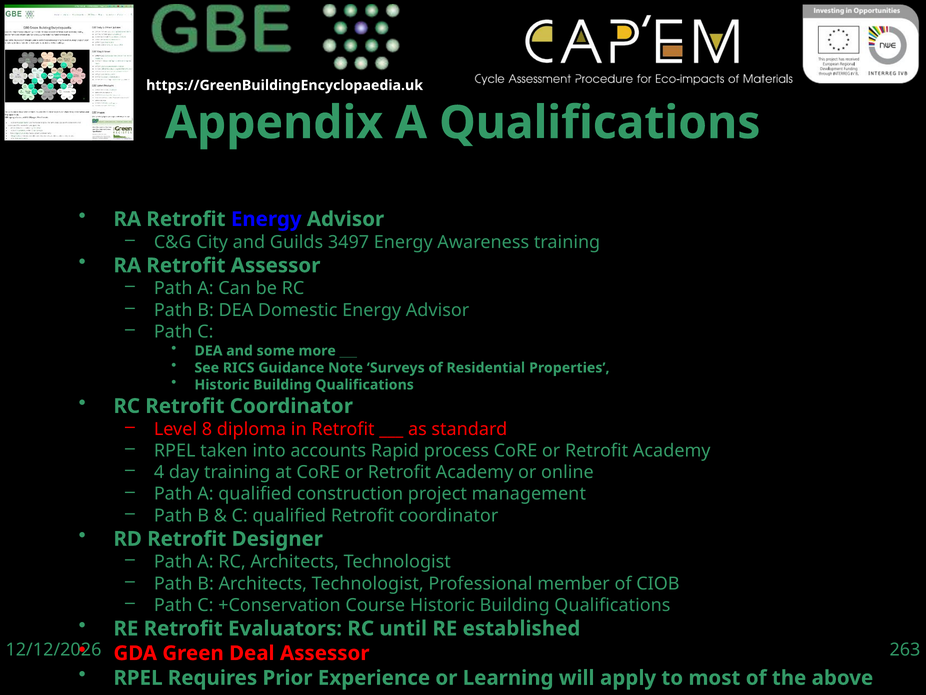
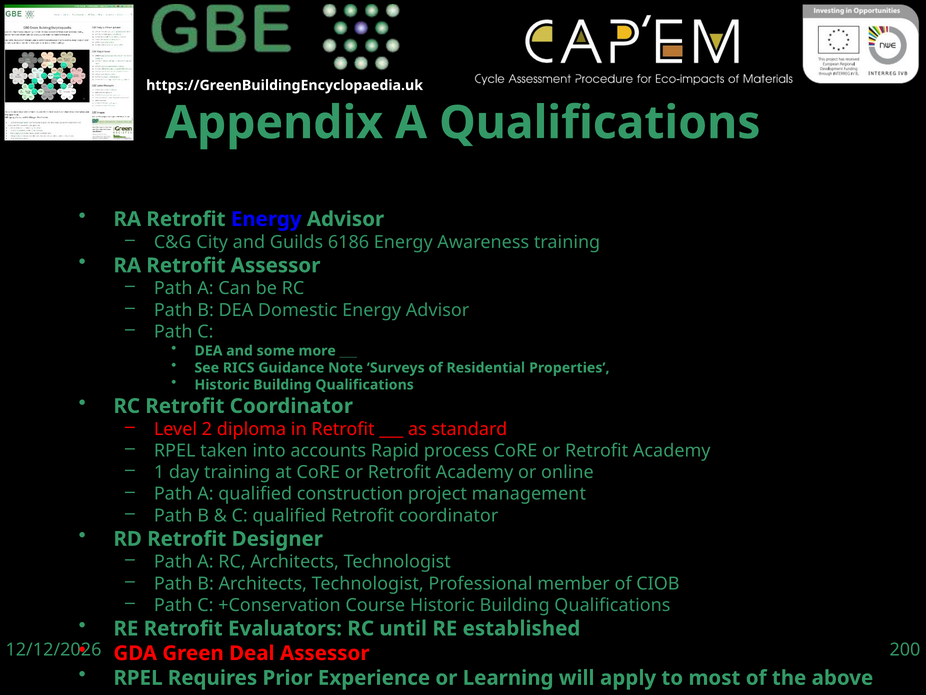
3497: 3497 -> 6186 (349, 242)
8: 8 -> 2 (207, 429)
4: 4 -> 1 (159, 472)
263: 263 -> 200 (905, 649)
